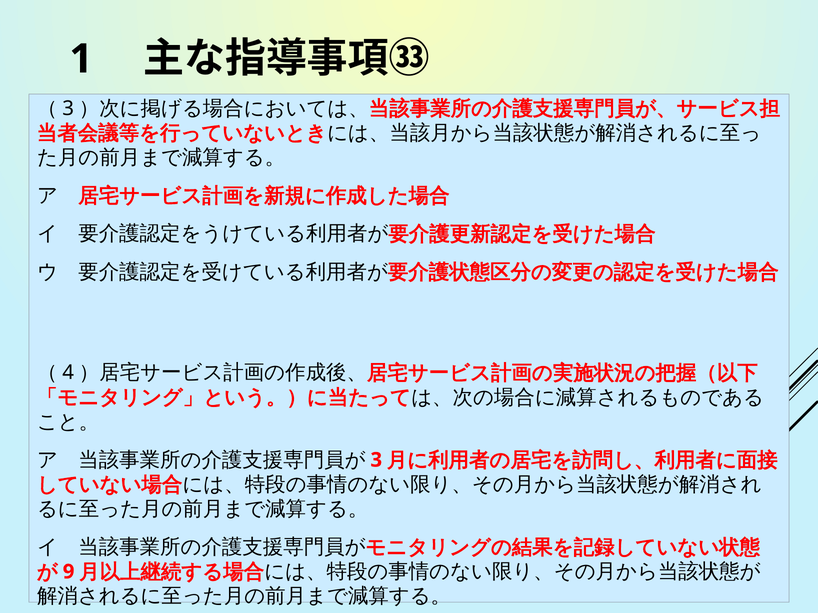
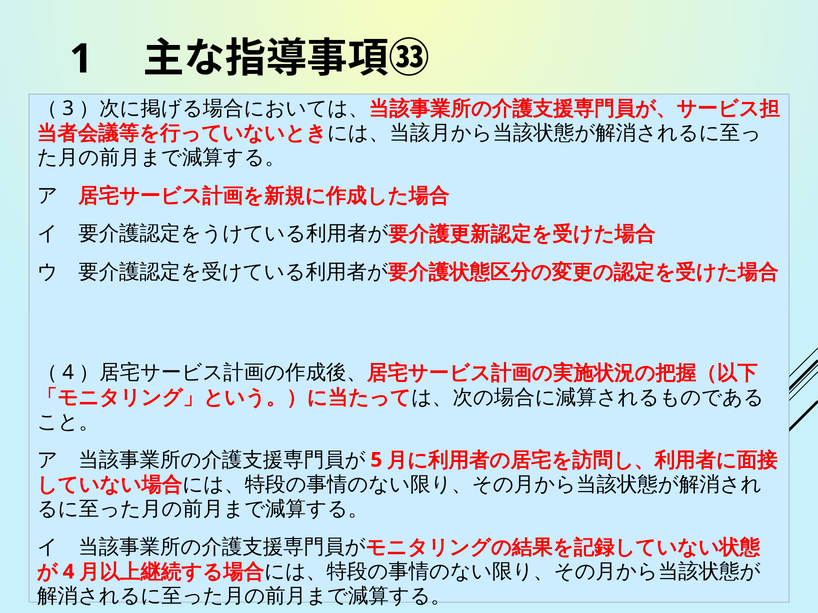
3: 3 -> 5 (376, 460)
9: 9 -> 4 (69, 572)
